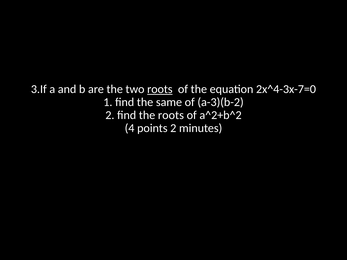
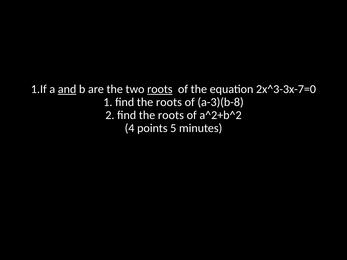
3.If: 3.If -> 1.If (39, 89)
and underline: none -> present (67, 89)
2x^4-3x-7=0: 2x^4-3x-7=0 -> 2x^3-3x-7=0 (286, 89)
1 find the same: same -> roots (169, 102)
a-3)(b-2: a-3)(b-2 -> a-3)(b-8 (221, 102)
points 2: 2 -> 5 (173, 128)
